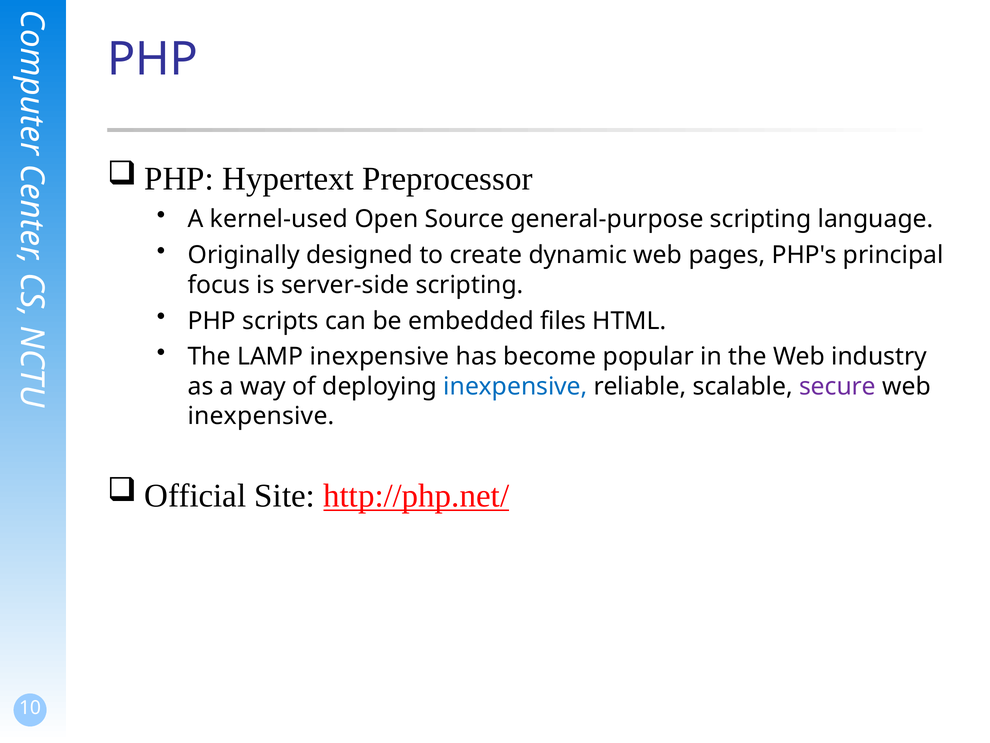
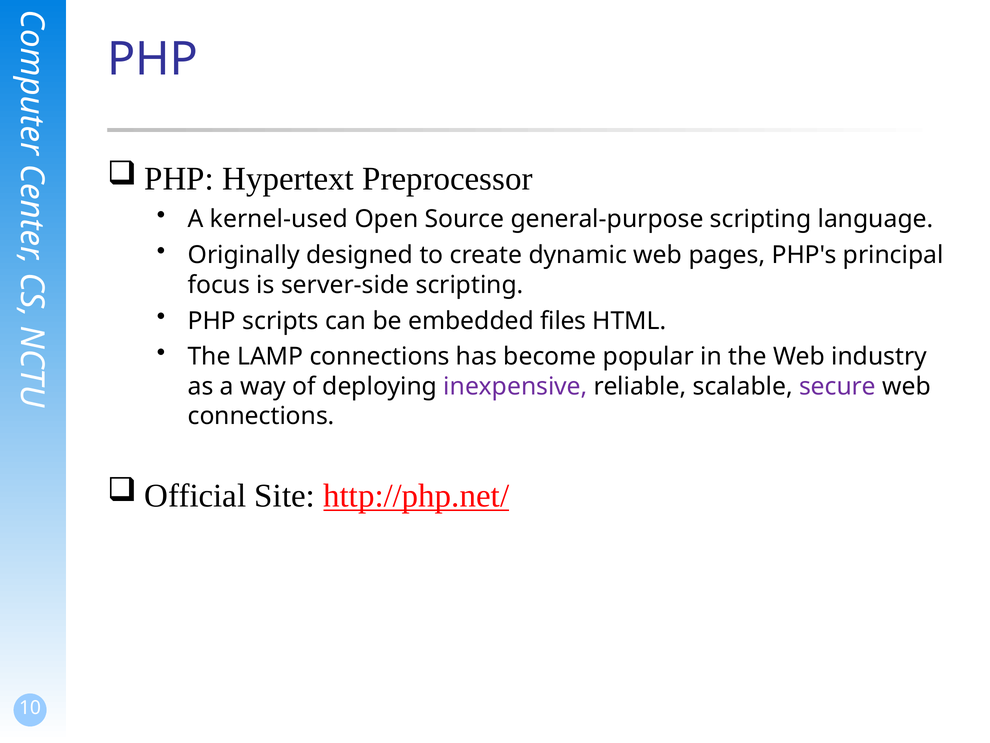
LAMP inexpensive: inexpensive -> connections (380, 357)
inexpensive colour: blue -> purple (515, 386)
inexpensive: inexpensive -> connections (261, 416)
